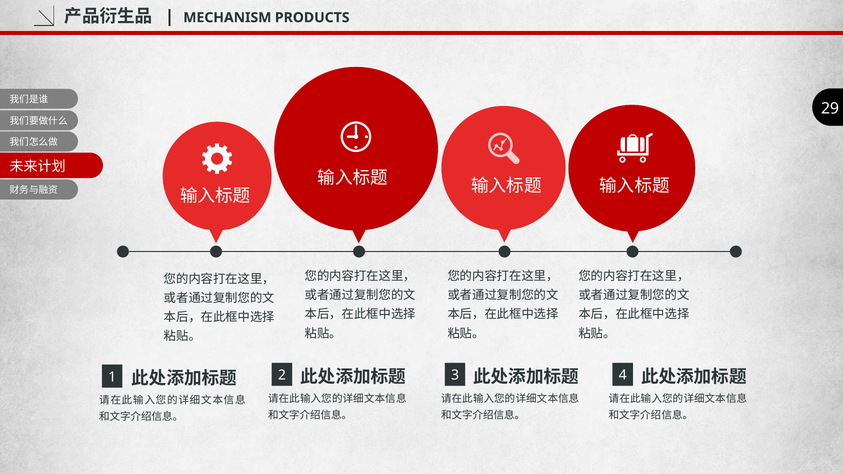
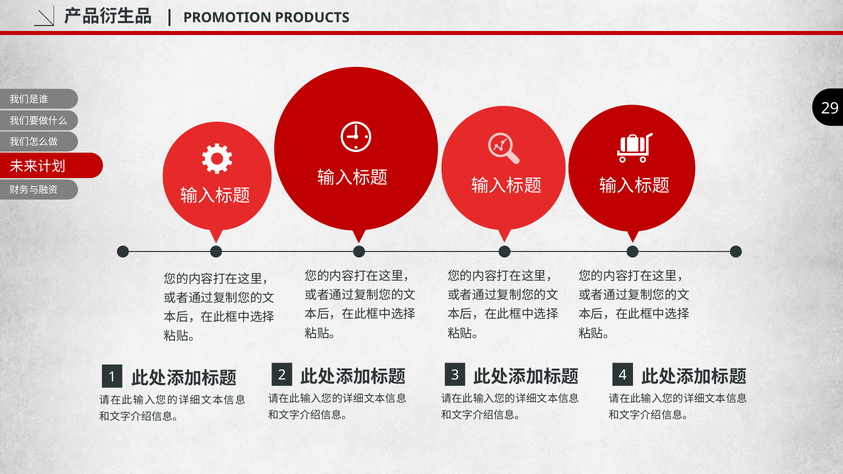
MECHANISM: MECHANISM -> PROMOTION (227, 18)
